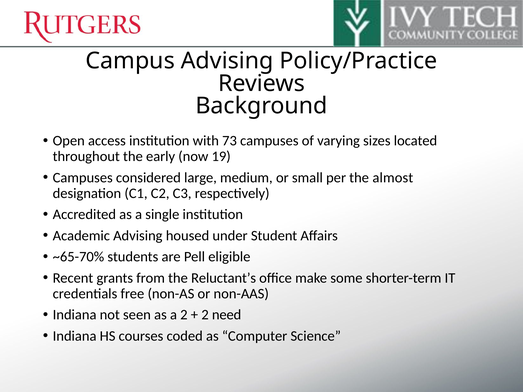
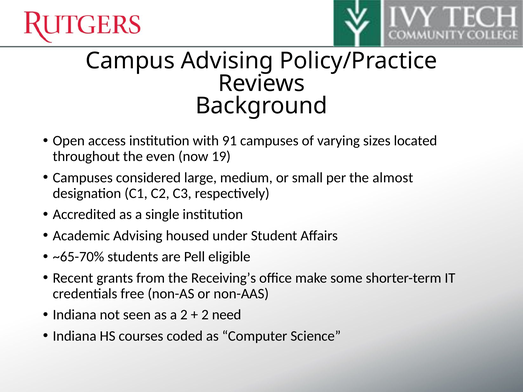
73: 73 -> 91 (230, 141)
early: early -> even (161, 157)
Reluctant’s: Reluctant’s -> Receiving’s (224, 278)
